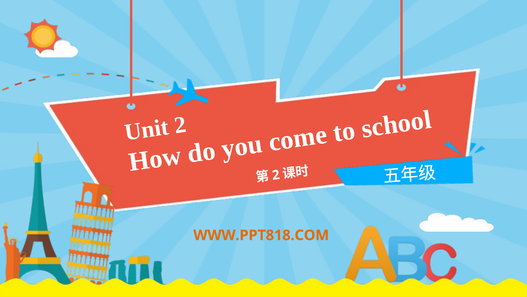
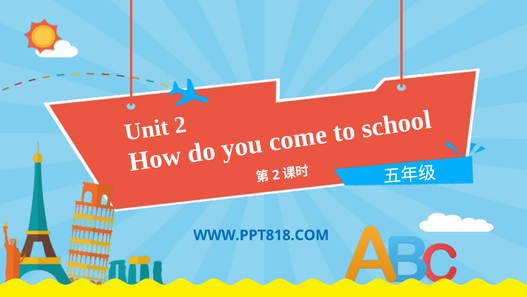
WWW.PPT818.COM colour: orange -> blue (261, 235)
